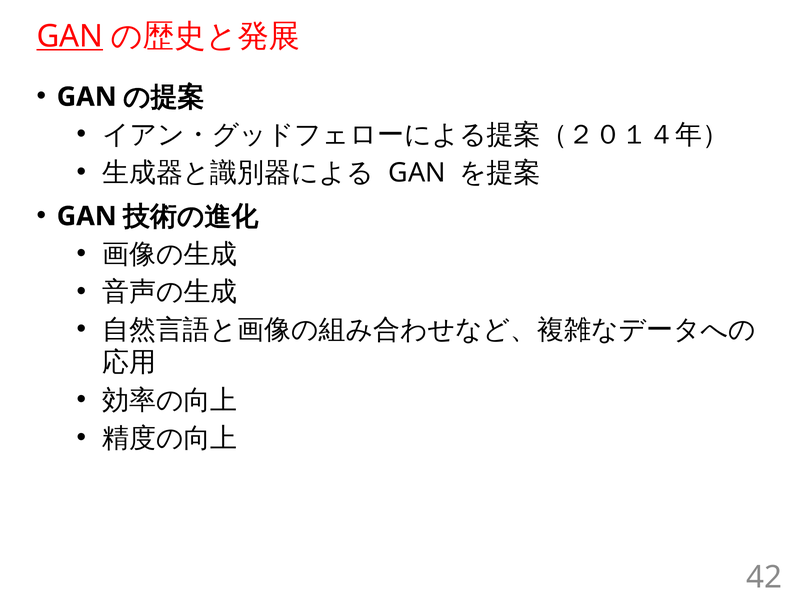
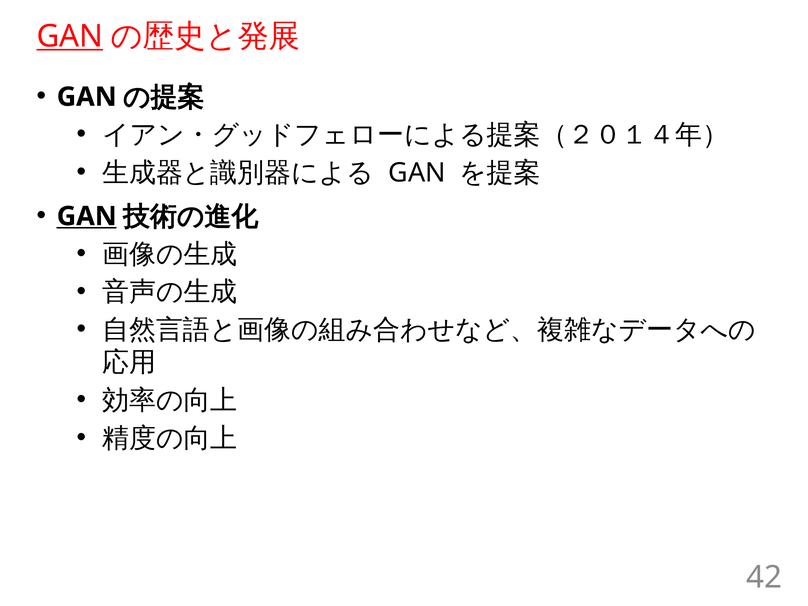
GAN underline: none -> present (87, 216)
